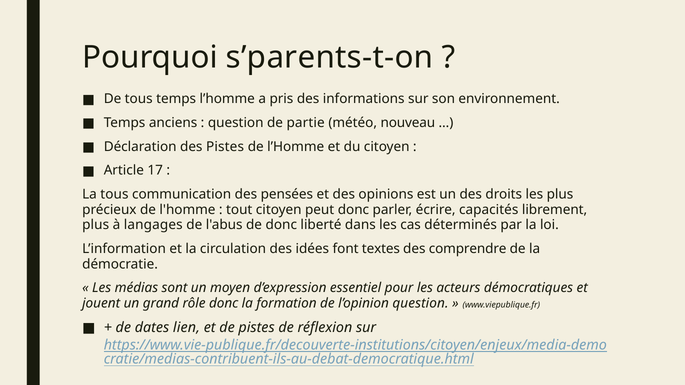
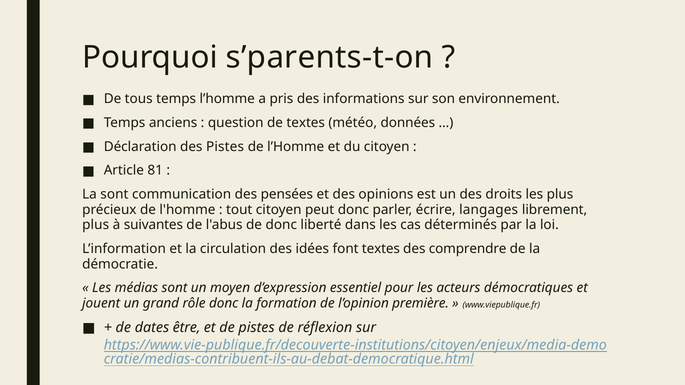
de partie: partie -> textes (306, 123)
nouveau: nouveau -> données (408, 123)
17: 17 -> 81 (155, 171)
La tous: tous -> sont (114, 195)
capacités: capacités -> langages (489, 210)
langages: langages -> suivantes (153, 225)
l’opinion question: question -> première (421, 303)
lien: lien -> être (187, 328)
